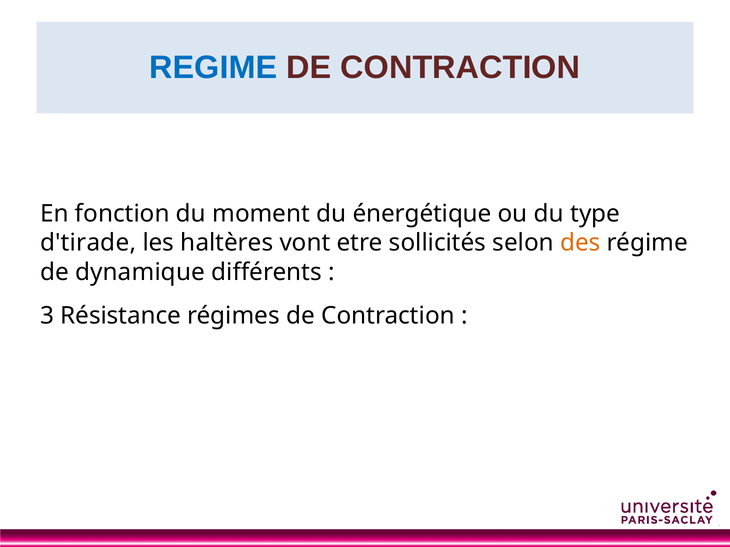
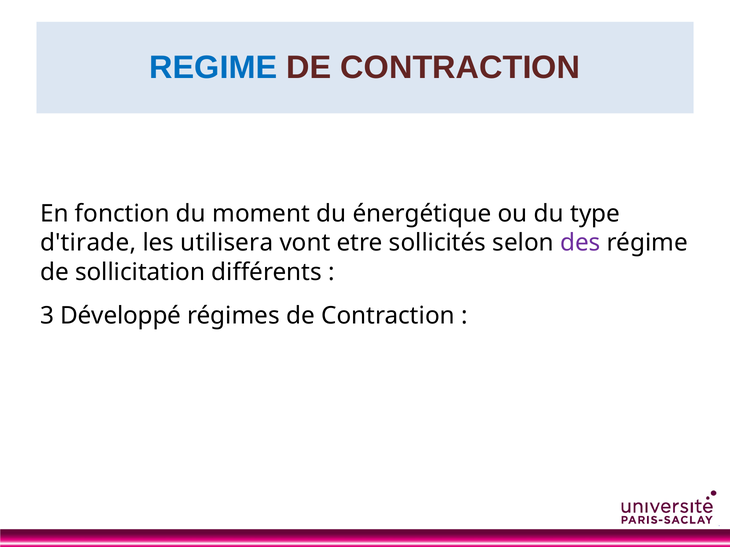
haltères: haltères -> utilisera (227, 243)
des colour: orange -> purple (580, 243)
dynamique: dynamique -> sollicitation (140, 272)
Résistance: Résistance -> Développé (121, 316)
